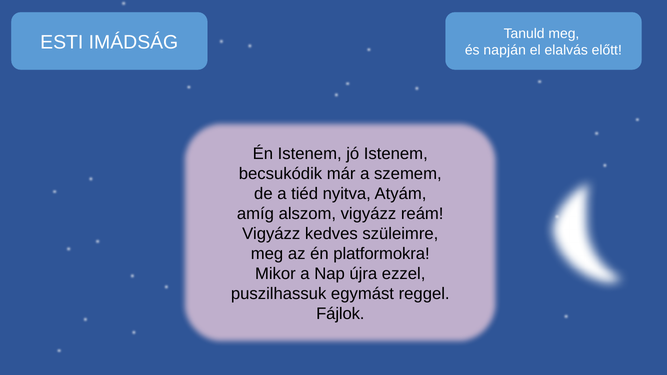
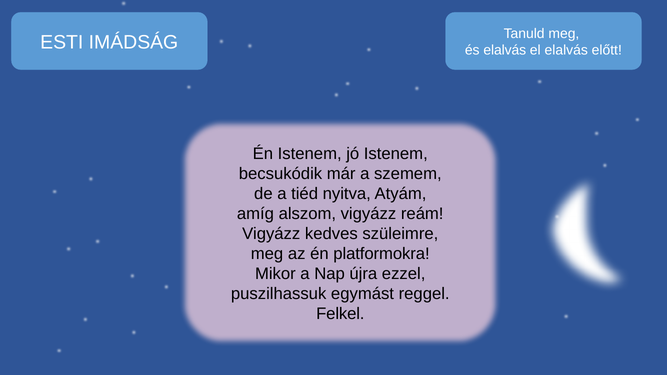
és napján: napján -> elalvás (505, 50)
Fájlok: Fájlok -> Felkel (340, 314)
